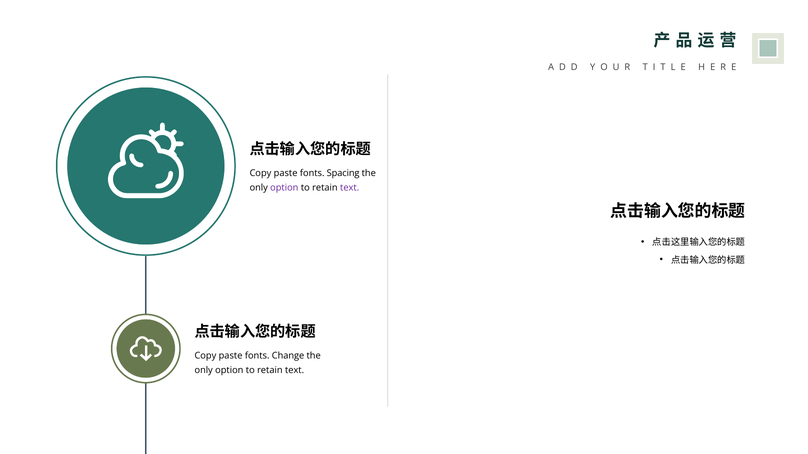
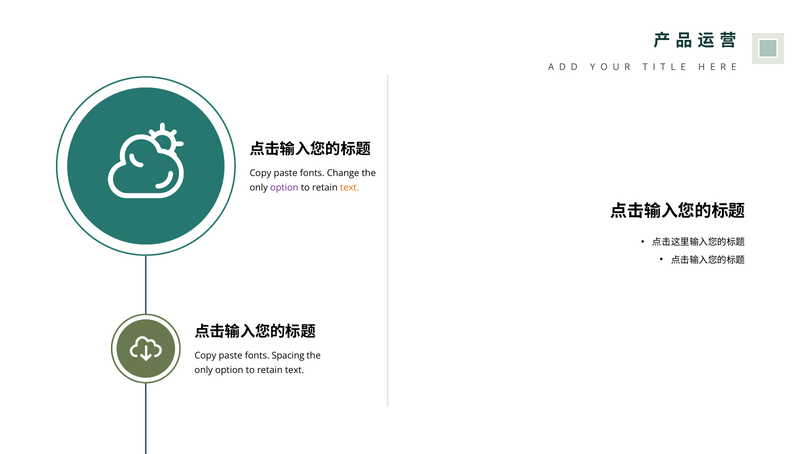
Spacing: Spacing -> Change (343, 173)
text colour: purple -> orange (350, 188)
Change: Change -> Spacing (288, 356)
